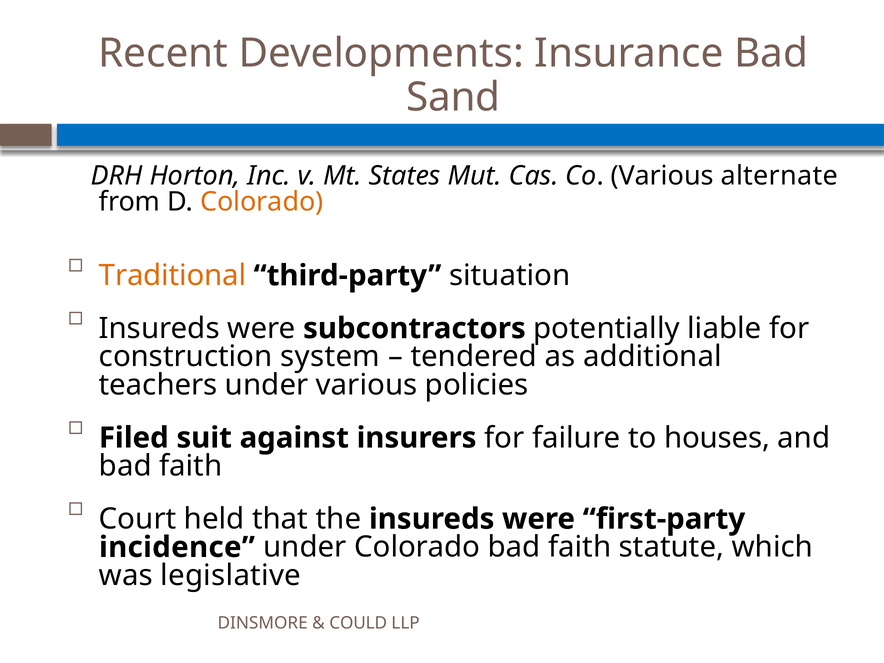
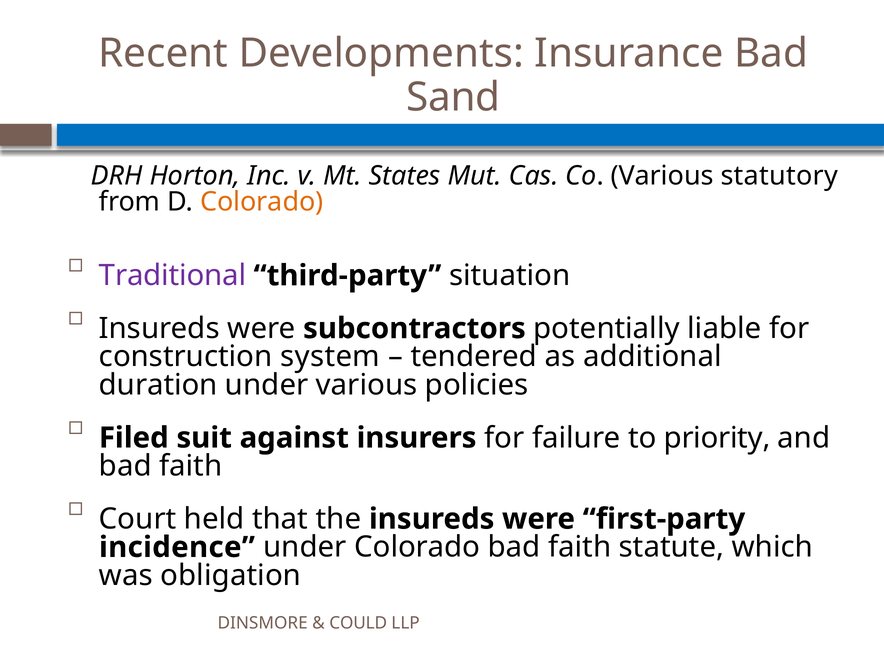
alternate: alternate -> statutory (779, 176)
Traditional colour: orange -> purple (173, 276)
teachers: teachers -> duration (158, 385)
houses: houses -> priority (717, 438)
legislative: legislative -> obligation (231, 576)
